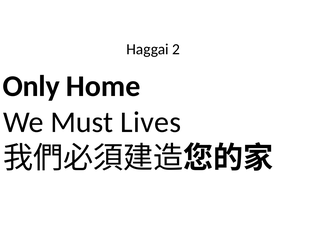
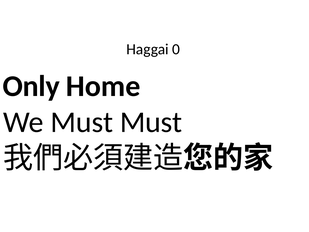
2: 2 -> 0 (176, 49)
Must Lives: Lives -> Must (151, 122)
